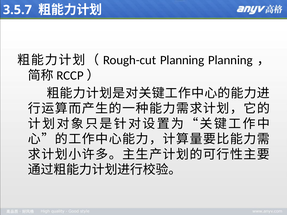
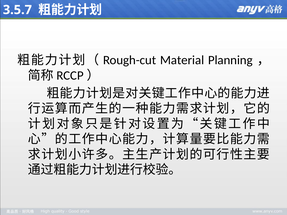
Planning: Planning -> Material (182, 60)
